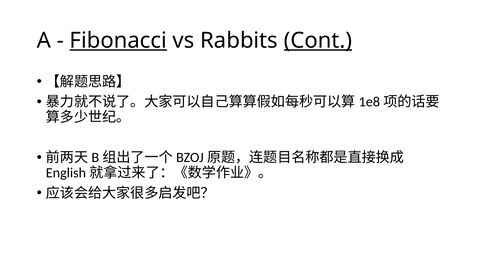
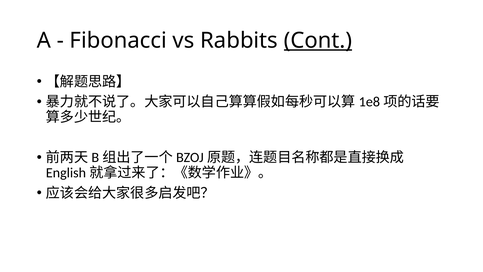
Fibonacci underline: present -> none (118, 41)
